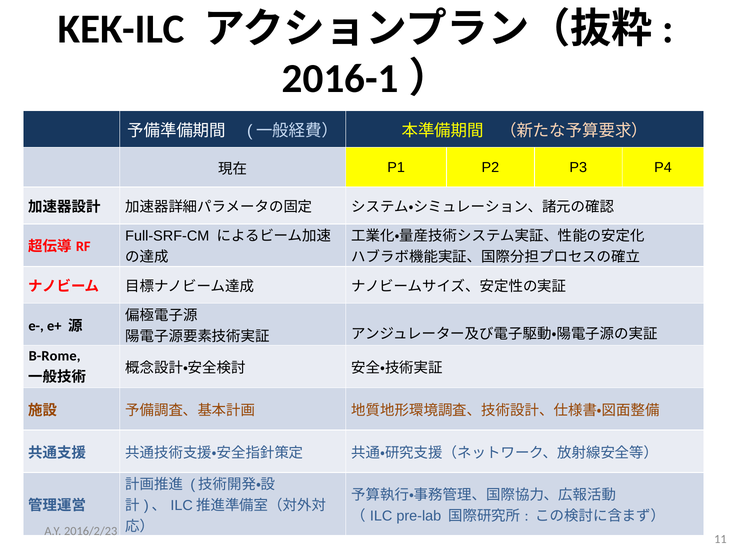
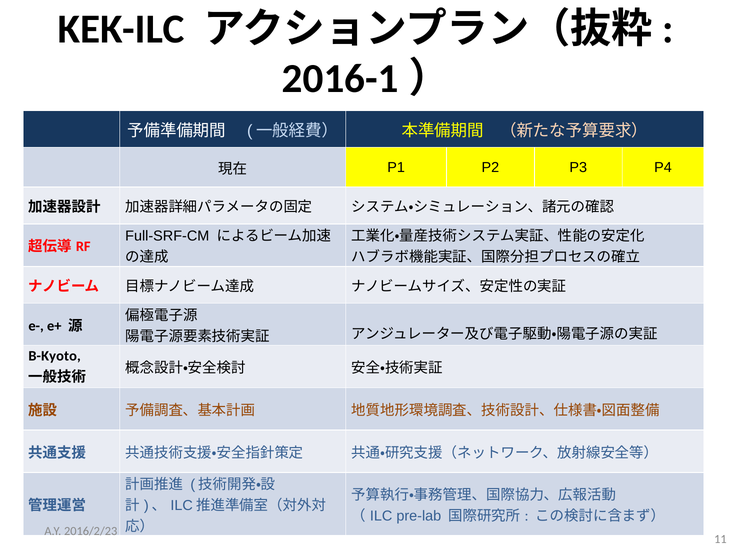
B-Rome: B-Rome -> B-Kyoto (55, 356)
